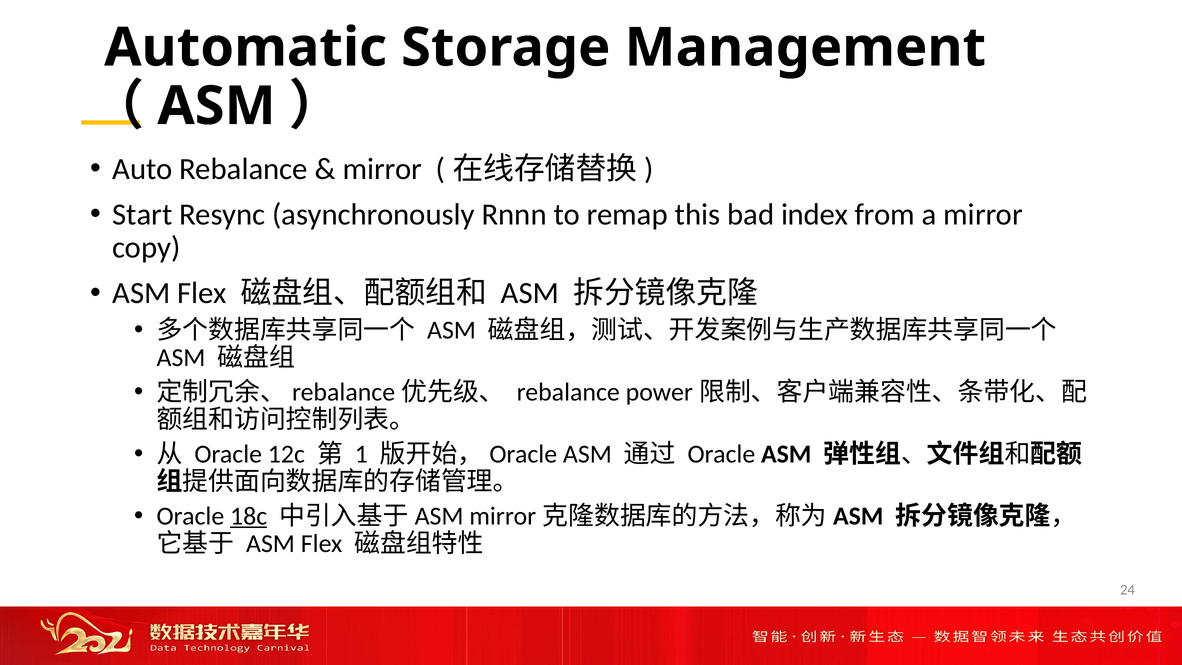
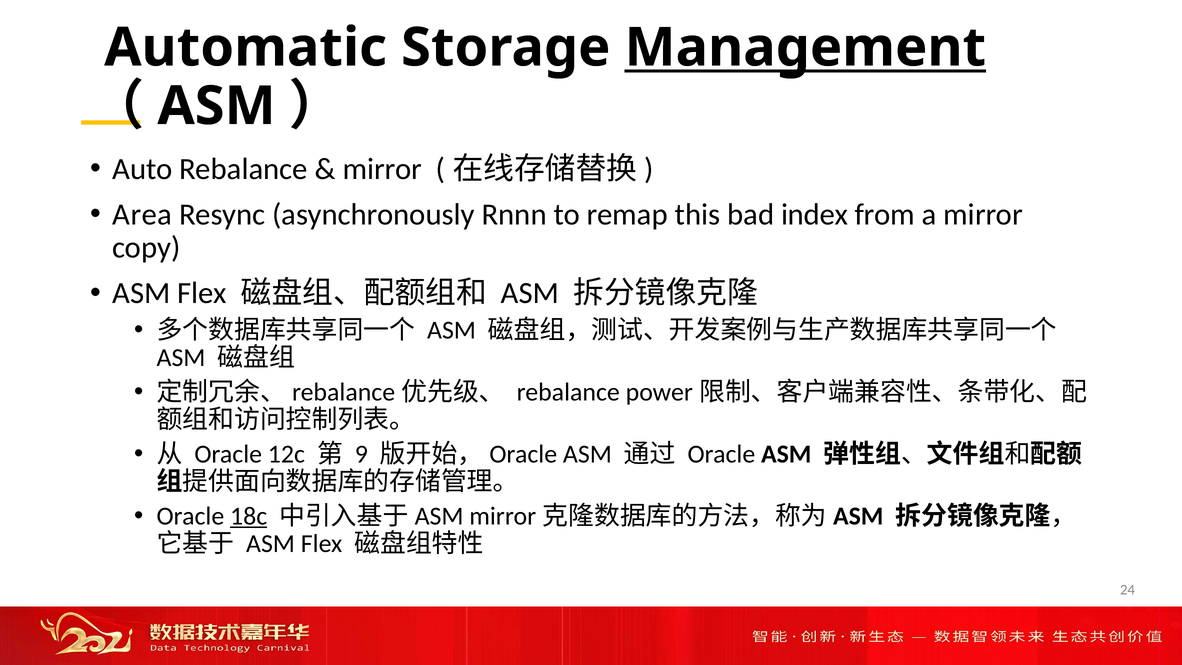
Management underline: none -> present (805, 48)
Start: Start -> Area (142, 214)
1: 1 -> 9 (361, 454)
